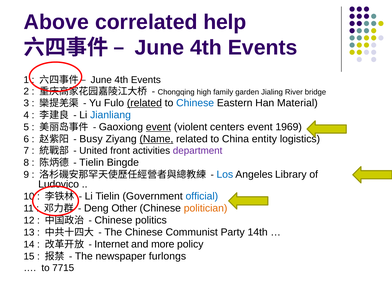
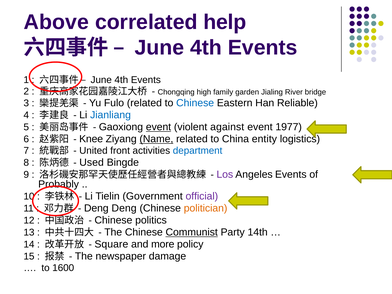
related underline: present -> none (144, 103)
Material: Material -> Reliable (297, 103)
centers: centers -> against (227, 127)
1969: 1969 -> 1977 (289, 127)
Busy: Busy -> Knee (91, 139)
department colour: purple -> blue (198, 151)
Tielin: Tielin -> Used (92, 162)
Los colour: blue -> purple (225, 174)
Angeles Library: Library -> Events (291, 174)
Ludovico: Ludovico -> Probably (59, 184)
official colour: blue -> purple (202, 196)
Deng Other: Other -> Deng (124, 208)
Communist underline: none -> present (192, 232)
Internet: Internet -> Square (111, 244)
furlongs: furlongs -> damage (167, 256)
7715: 7715 -> 1600 (63, 268)
